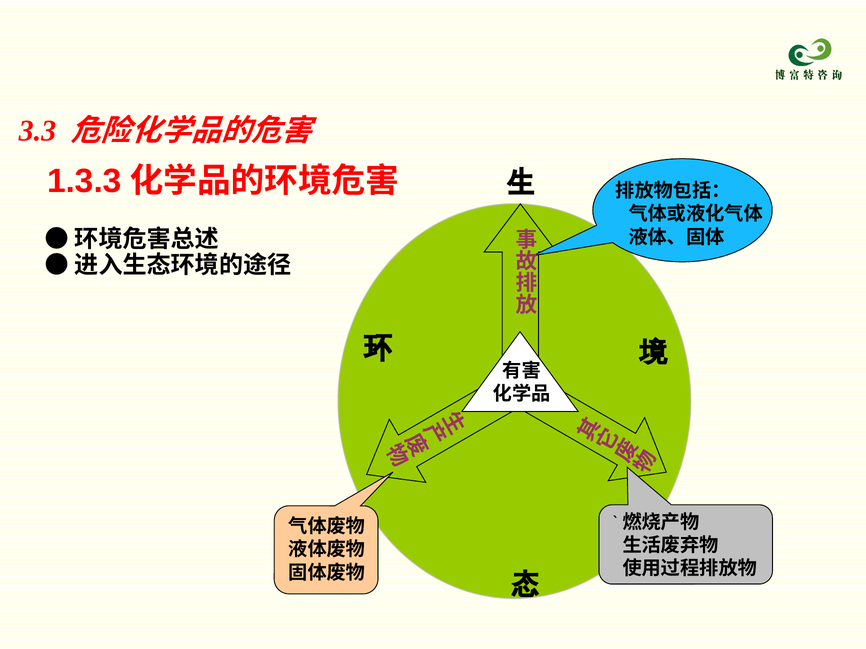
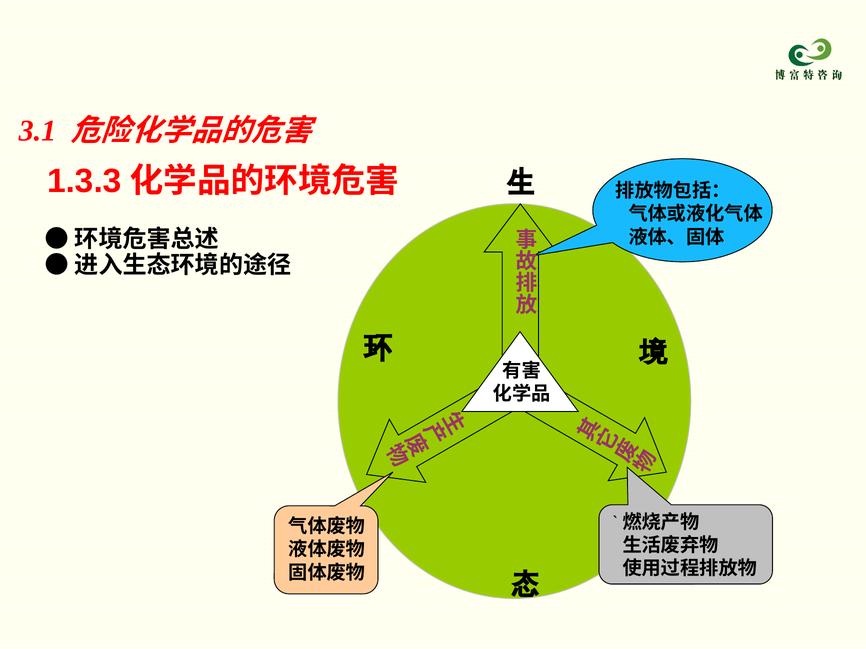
3.3: 3.3 -> 3.1 (37, 131)
